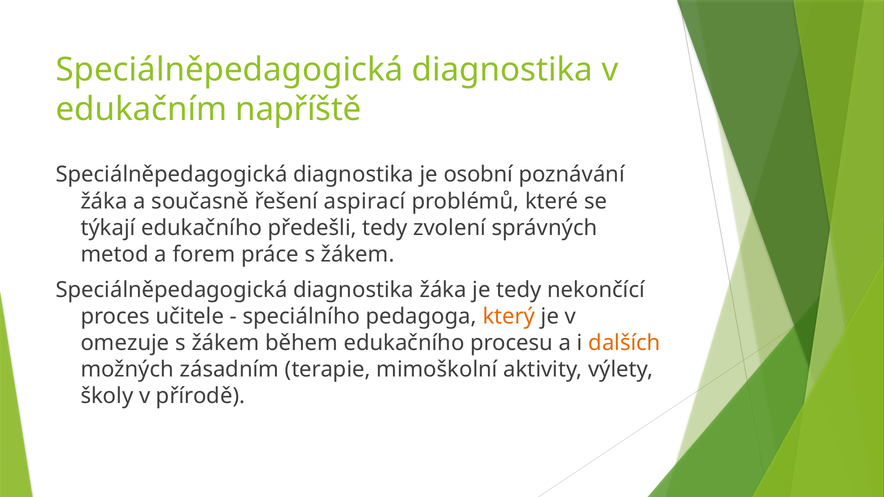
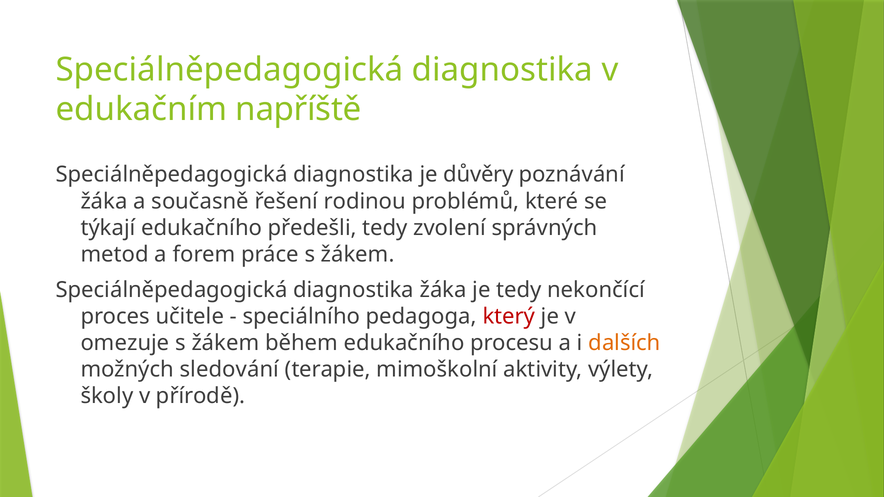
osobní: osobní -> důvěry (478, 175)
aspirací: aspirací -> rodinou (365, 201)
který colour: orange -> red (509, 317)
zásadním: zásadním -> sledování (229, 370)
